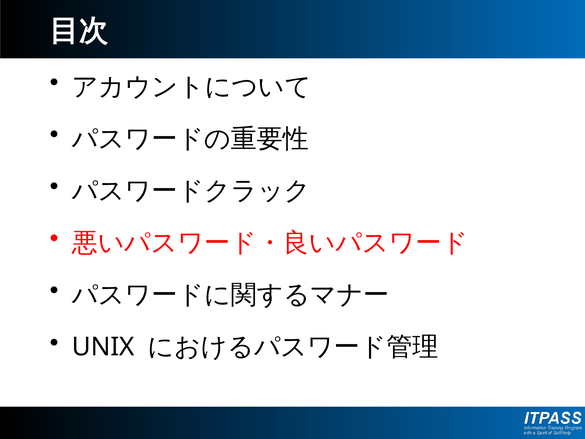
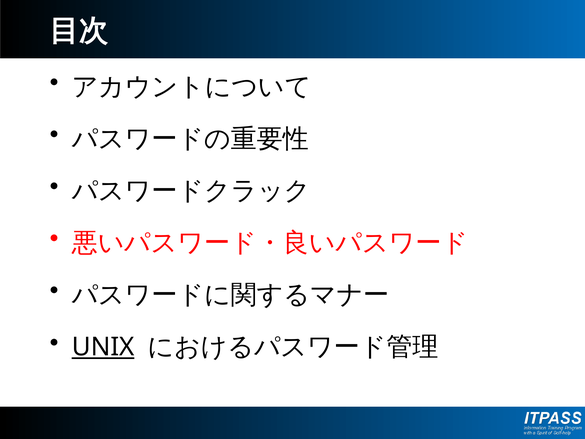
UNIX underline: none -> present (103, 347)
